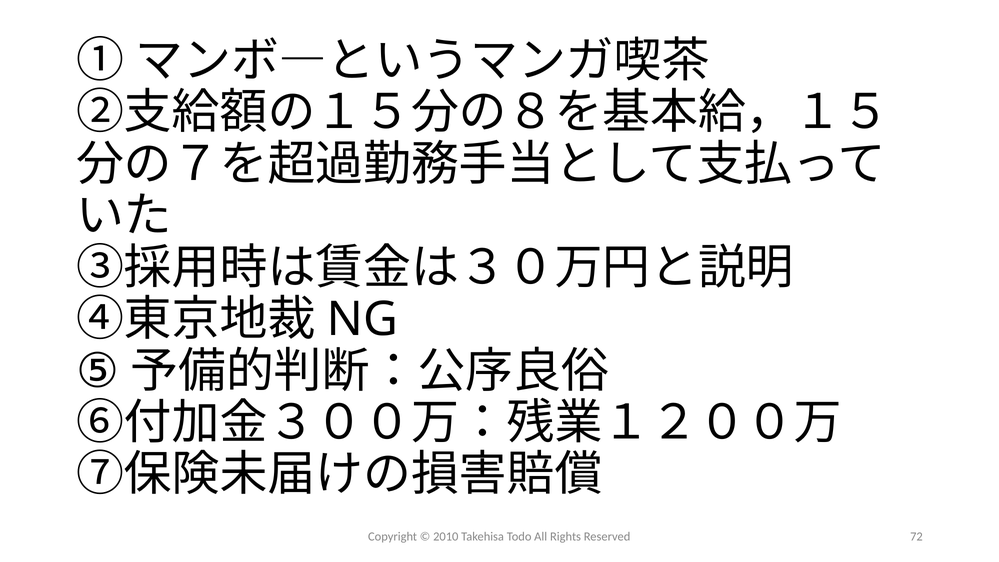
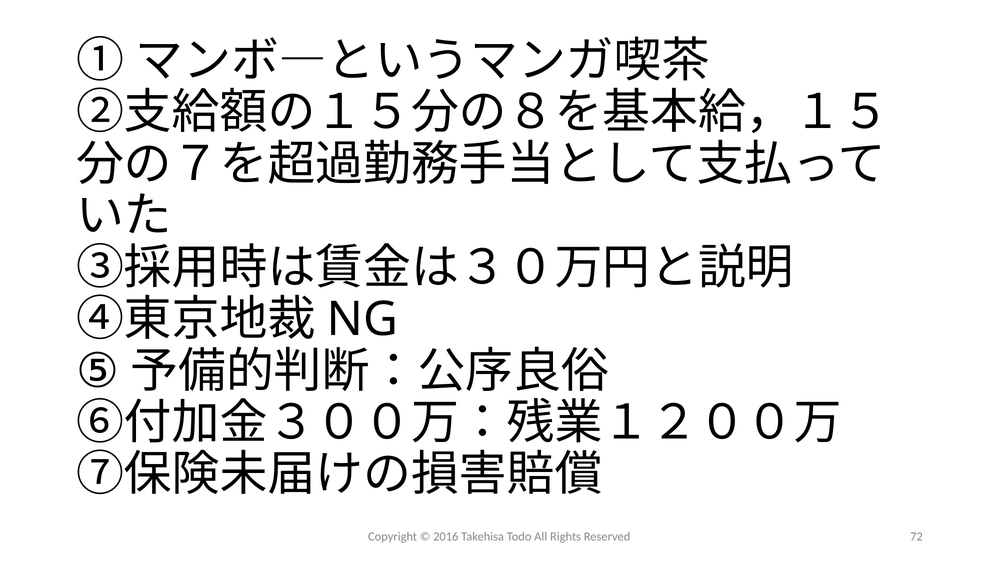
2010: 2010 -> 2016 (446, 537)
